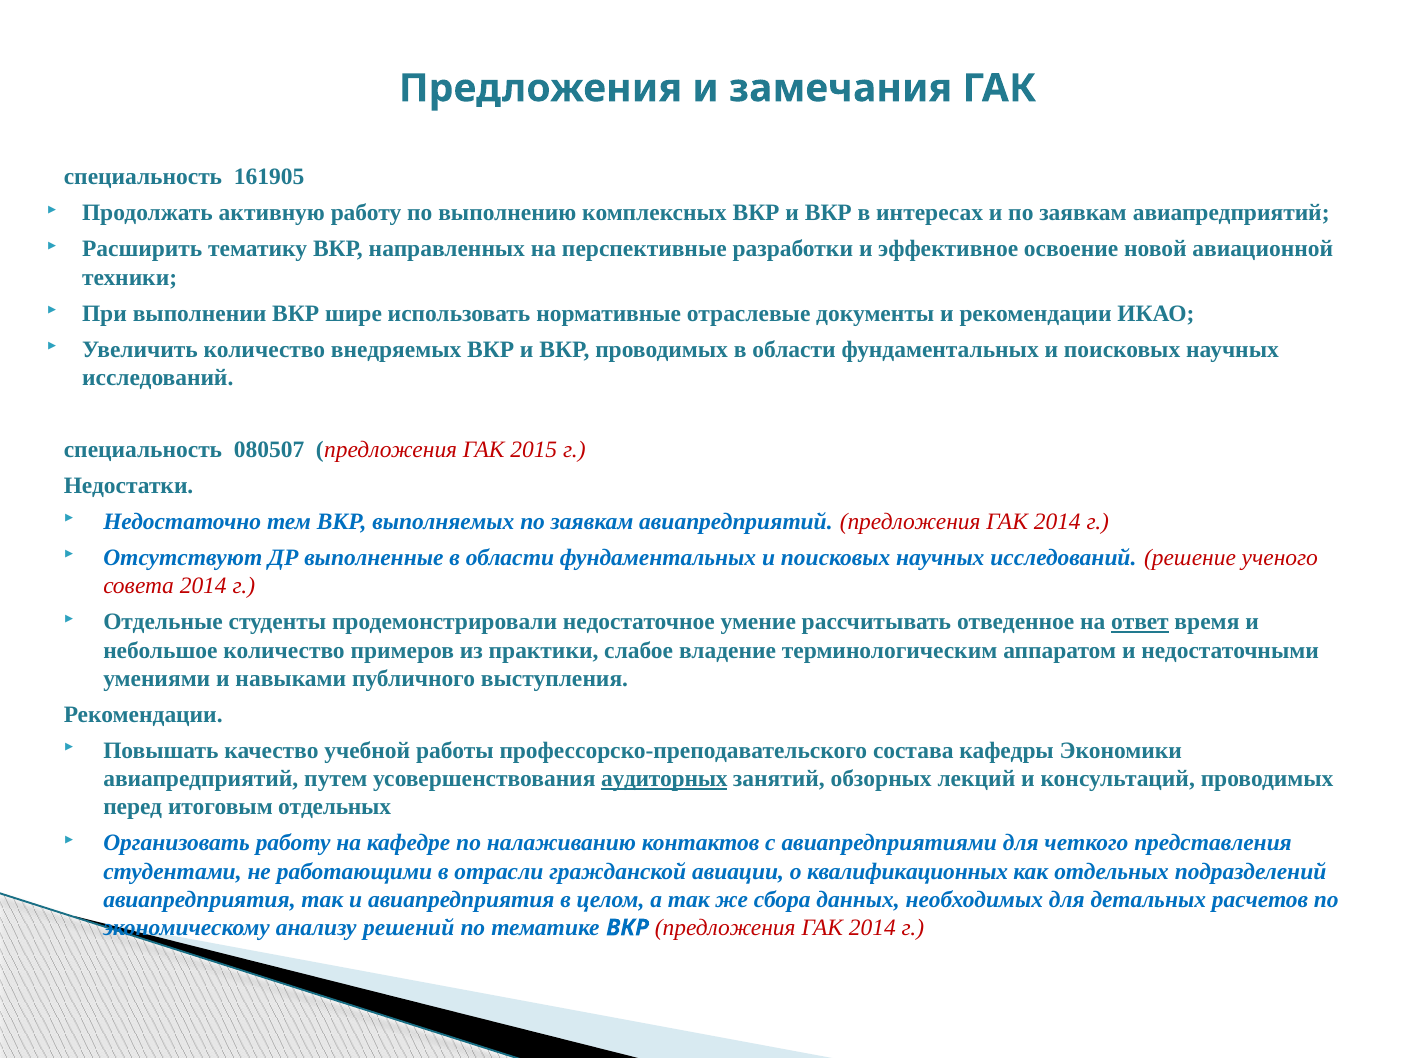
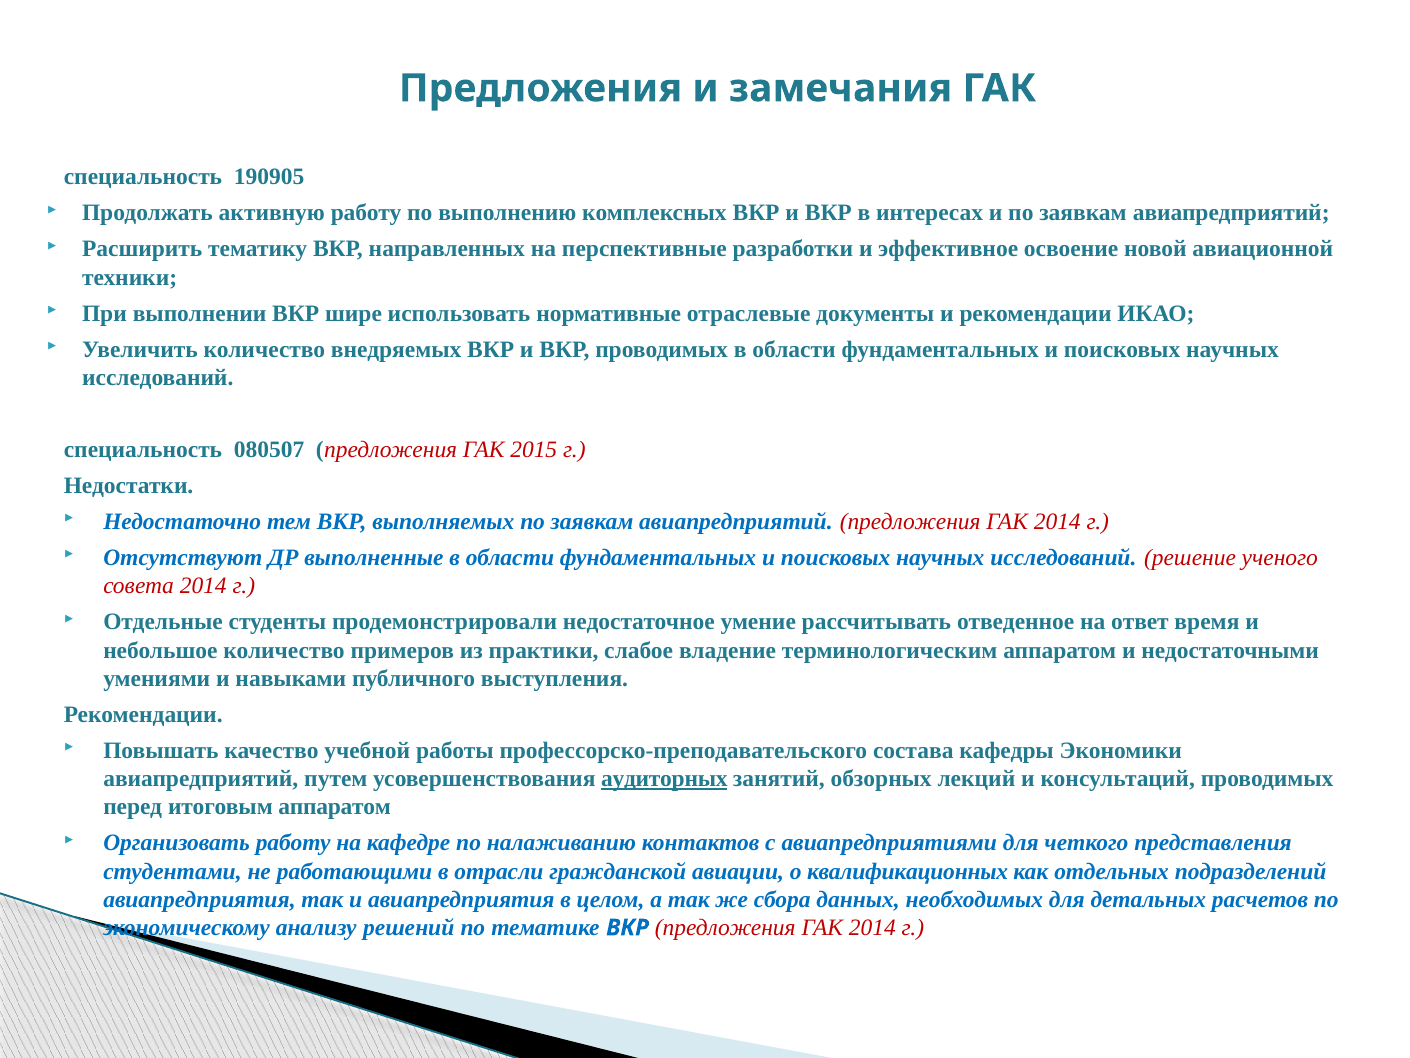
161905: 161905 -> 190905 (269, 177)
ответ underline: present -> none (1140, 622)
итоговым отдельных: отдельных -> аппаратом (335, 807)
